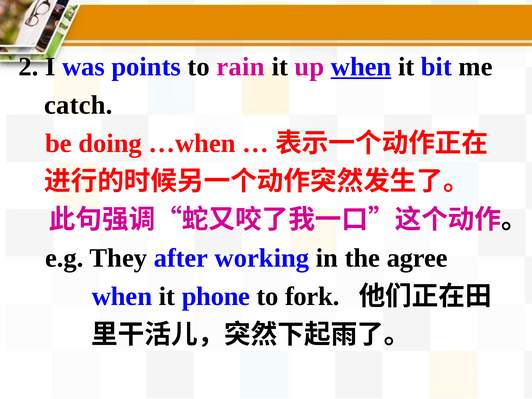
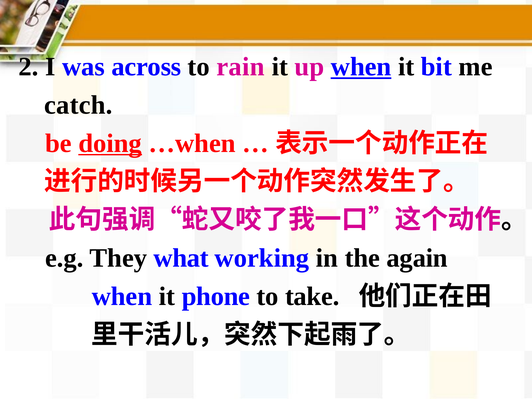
points: points -> across (146, 67)
doing underline: none -> present (110, 143)
after: after -> what (181, 258)
agree: agree -> again (417, 258)
fork: fork -> take (312, 296)
